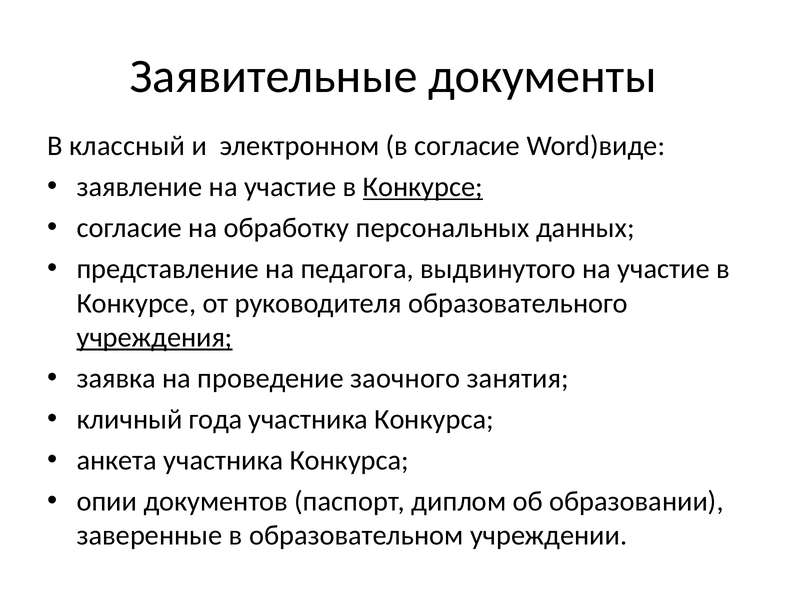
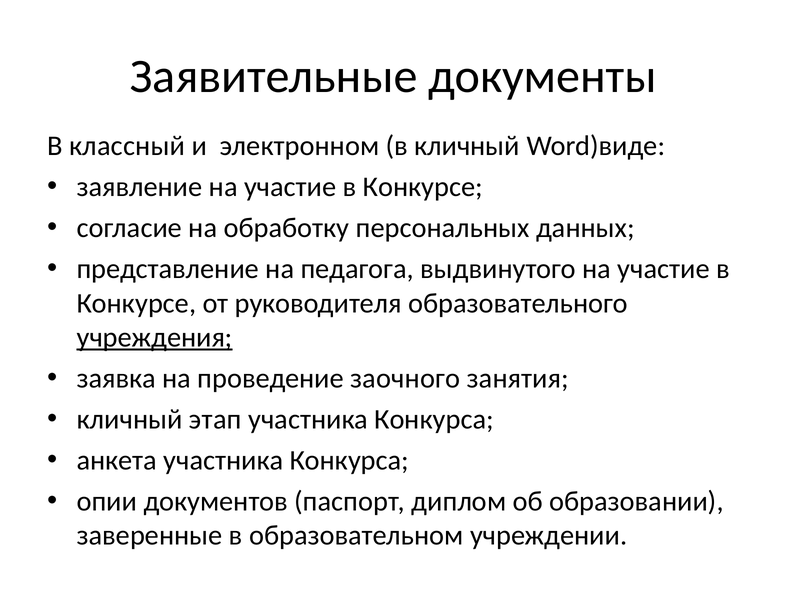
в согласие: согласие -> кличный (467, 146)
Конкурсе underline: present -> none (423, 187)
года: года -> этап (215, 420)
